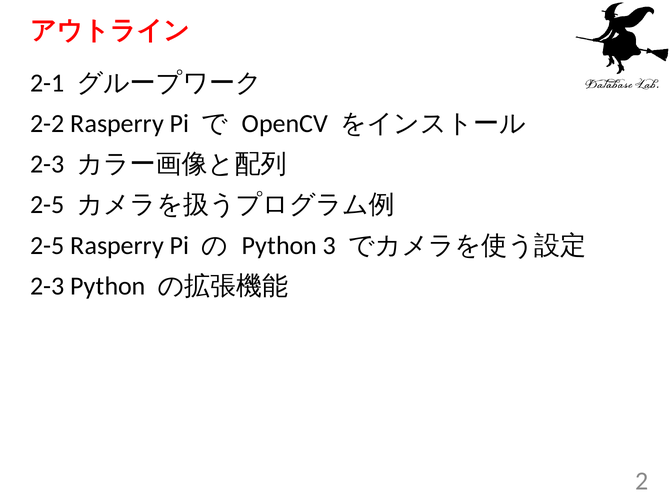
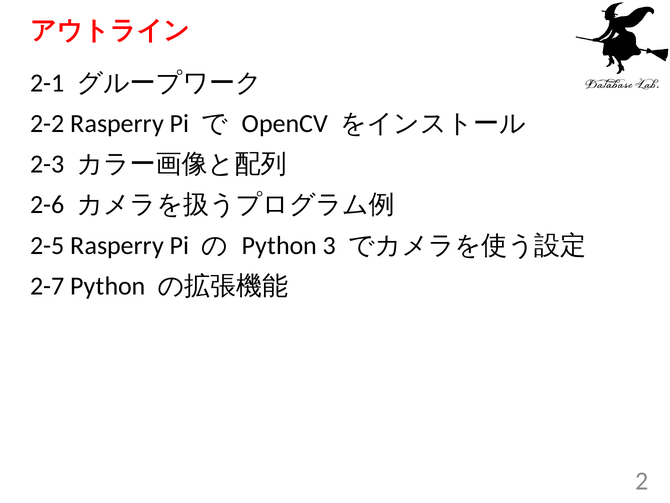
2-5: 2-5 -> 2-6 (47, 205)
2-3: 2-3 -> 2-7 (47, 286)
